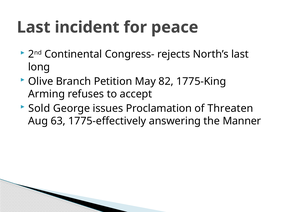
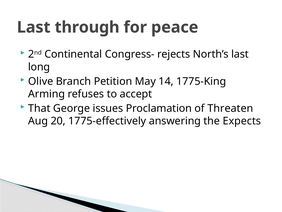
incident: incident -> through (87, 27)
82: 82 -> 14 (166, 81)
Sold: Sold -> That (39, 108)
63: 63 -> 20 (58, 121)
Manner: Manner -> Expects (242, 121)
